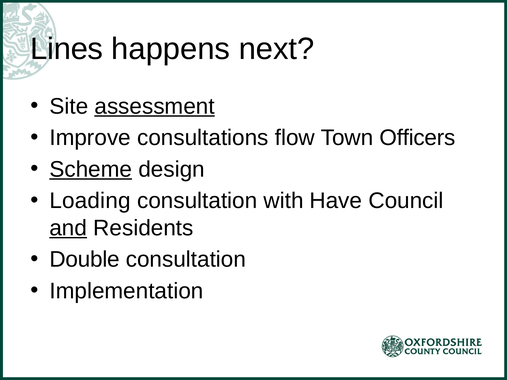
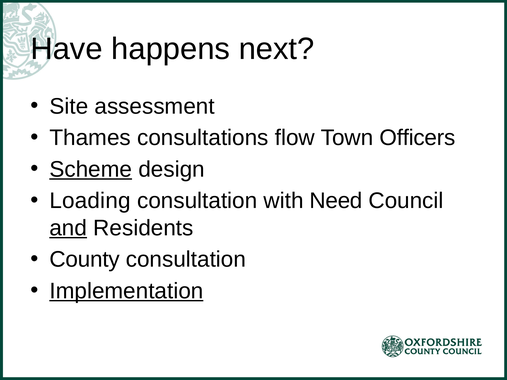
Lines: Lines -> Have (67, 49)
assessment underline: present -> none (155, 106)
Improve: Improve -> Thames (90, 138)
Have: Have -> Need (336, 201)
Double: Double -> County (85, 260)
Implementation underline: none -> present (126, 291)
